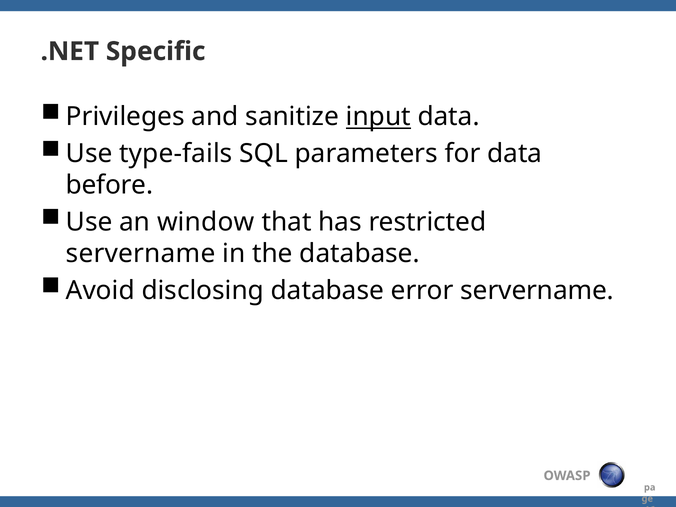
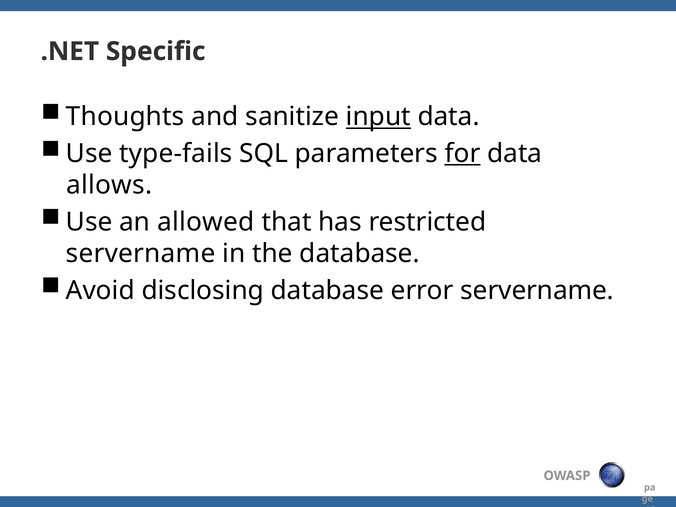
Privileges: Privileges -> Thoughts (125, 117)
for underline: none -> present (463, 154)
before: before -> allows (109, 185)
window: window -> allowed (206, 222)
